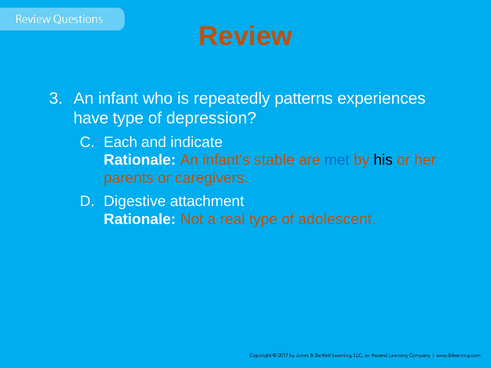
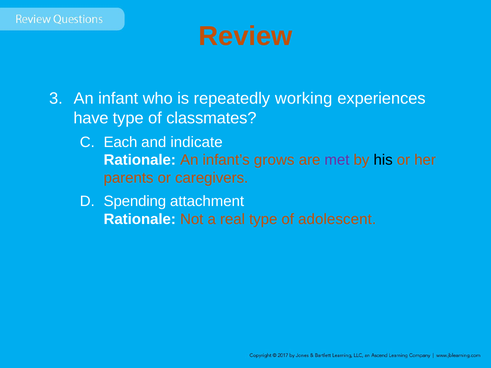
patterns: patterns -> working (304, 99)
depression: depression -> classmates (211, 118)
stable: stable -> grows (274, 160)
met colour: blue -> purple (337, 160)
Digestive: Digestive -> Spending (135, 201)
